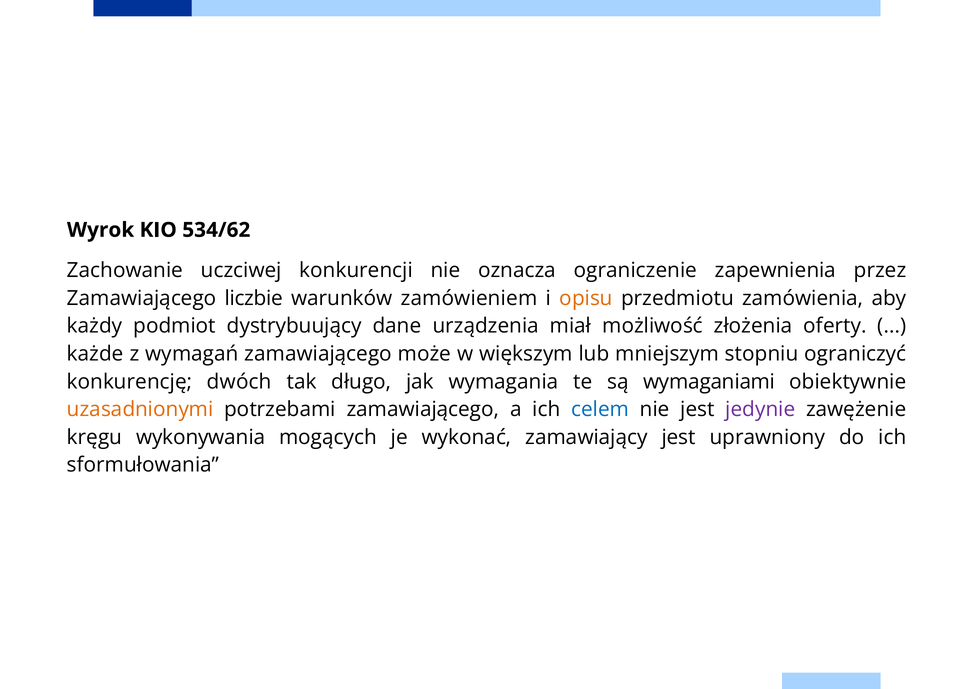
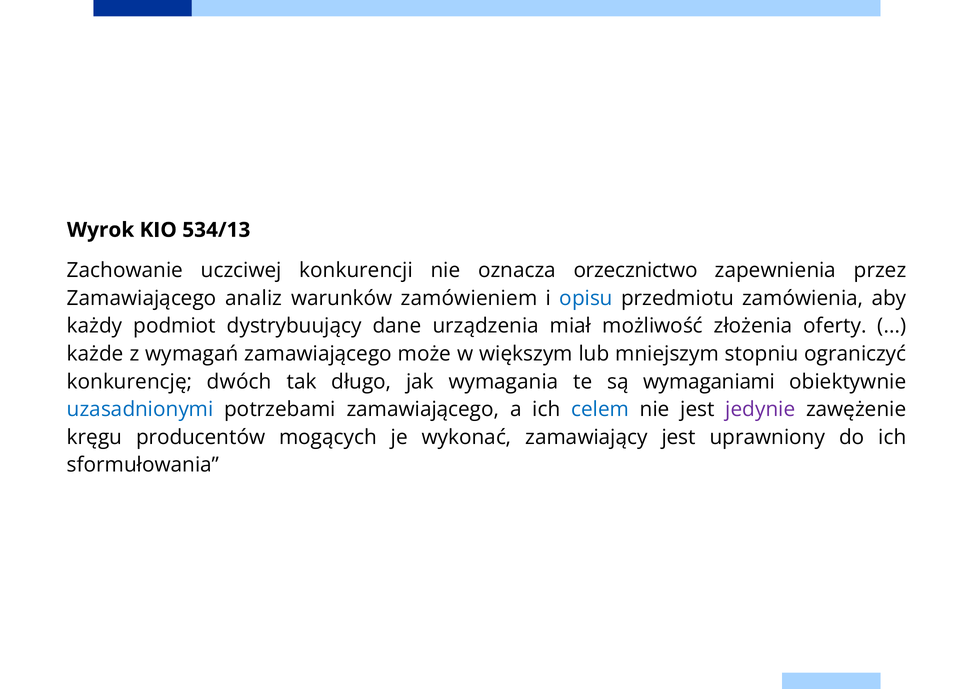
534/62: 534/62 -> 534/13 (216, 230)
ograniczenie: ograniczenie -> orzecznictwo (636, 270)
liczbie: liczbie -> analiz (254, 298)
opisu colour: orange -> blue (586, 298)
uzasadnionymi colour: orange -> blue (140, 409)
wykonywania: wykonywania -> producentów (201, 437)
